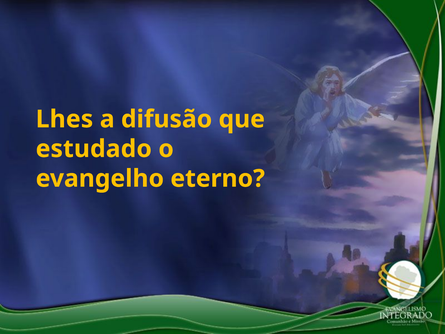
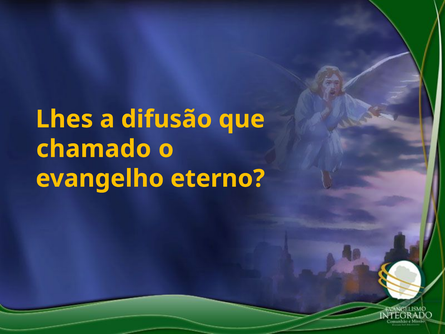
estudado: estudado -> chamado (94, 149)
